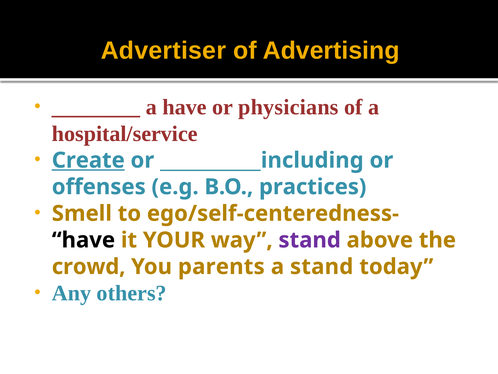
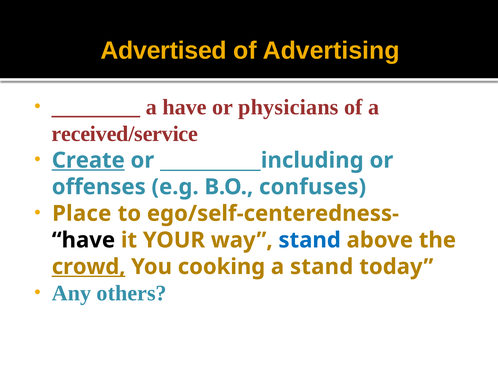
Advertiser: Advertiser -> Advertised (164, 51)
hospital/service: hospital/service -> received/service (125, 134)
practices: practices -> confuses (313, 187)
Smell: Smell -> Place (82, 213)
stand colour: purple -> blue (310, 240)
crowd underline: none -> present (89, 266)
parents: parents -> cooking (221, 266)
